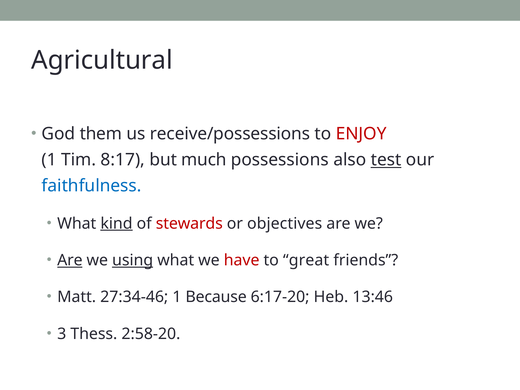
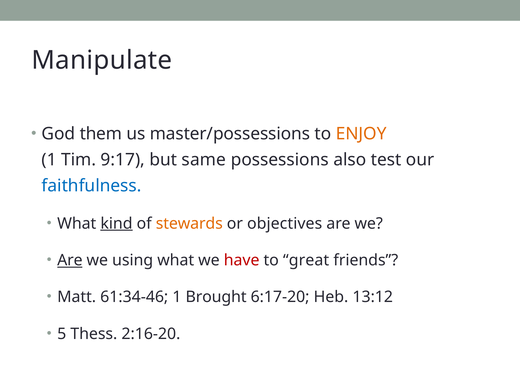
Agricultural: Agricultural -> Manipulate (102, 60)
receive/possessions: receive/possessions -> master/possessions (230, 134)
ENJOY colour: red -> orange (361, 134)
8:17: 8:17 -> 9:17 (123, 160)
much: much -> same (204, 160)
test underline: present -> none (386, 160)
stewards colour: red -> orange (189, 223)
using underline: present -> none (133, 260)
27:34-46: 27:34-46 -> 61:34-46 (134, 297)
Because: Because -> Brought (216, 297)
13:46: 13:46 -> 13:12 (373, 297)
3: 3 -> 5 (62, 334)
2:58-20: 2:58-20 -> 2:16-20 (151, 334)
